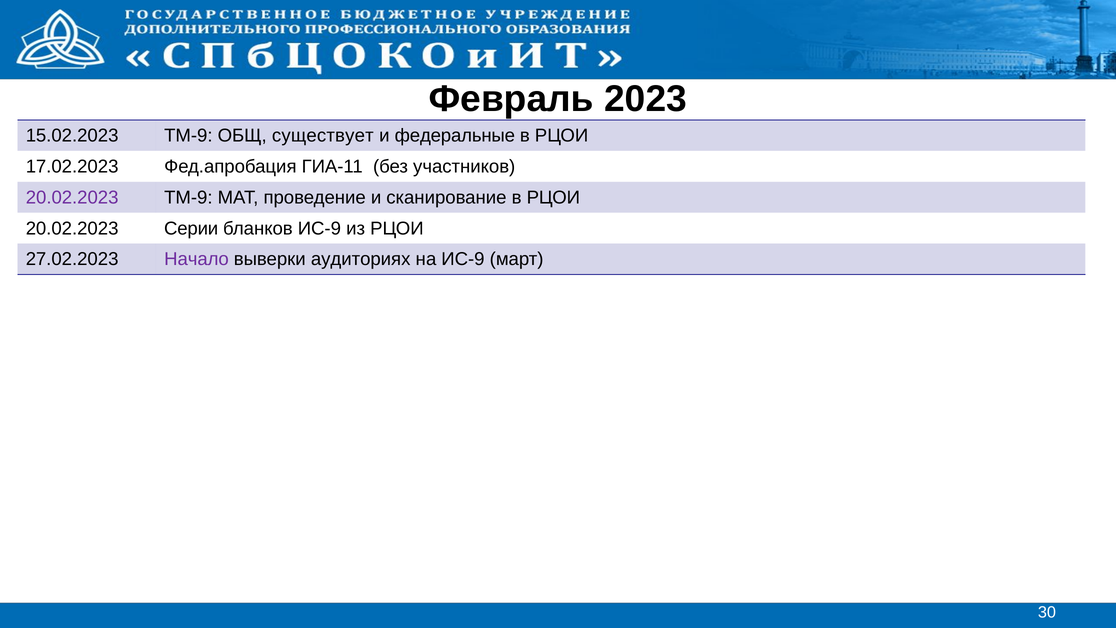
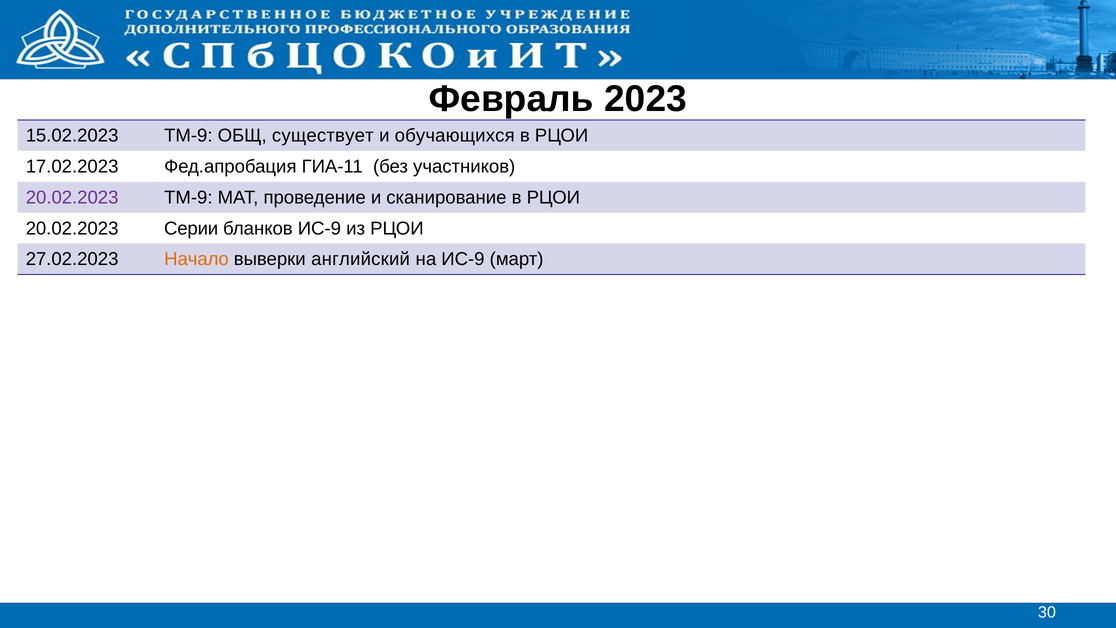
федеральные: федеральные -> обучающихся (455, 136)
Начало colour: purple -> orange (196, 259)
аудиториях: аудиториях -> английский (361, 259)
